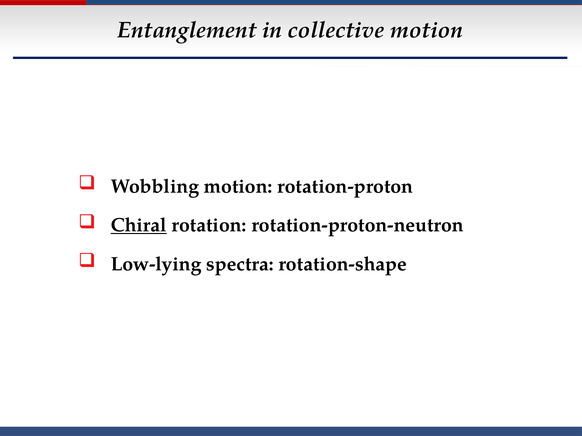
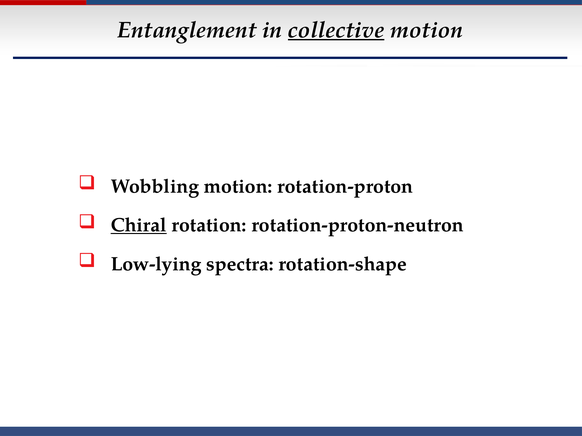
collective underline: none -> present (336, 30)
